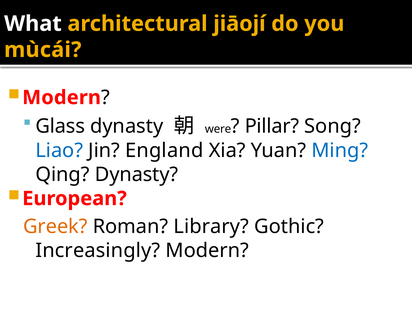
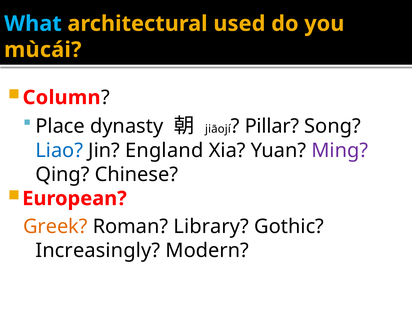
What colour: white -> light blue (33, 24)
jiāojí: jiāojí -> used (239, 24)
Modern: Modern -> Column (62, 98)
Glass: Glass -> Place (60, 126)
were: were -> jiāojí (218, 129)
Ming colour: blue -> purple (340, 150)
Qing Dynasty: Dynasty -> Chinese (136, 174)
